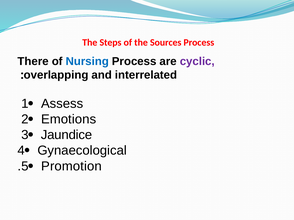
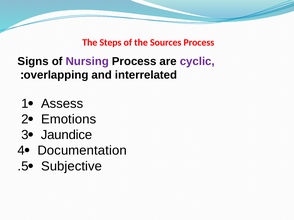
There: There -> Signs (33, 61)
Nursing colour: blue -> purple (87, 61)
Gynaecological: Gynaecological -> Documentation (82, 151)
Promotion: Promotion -> Subjective (72, 166)
